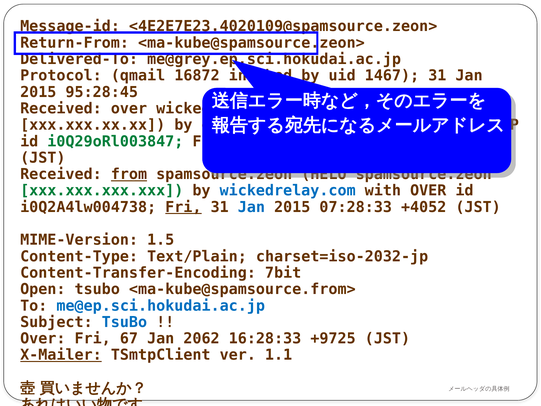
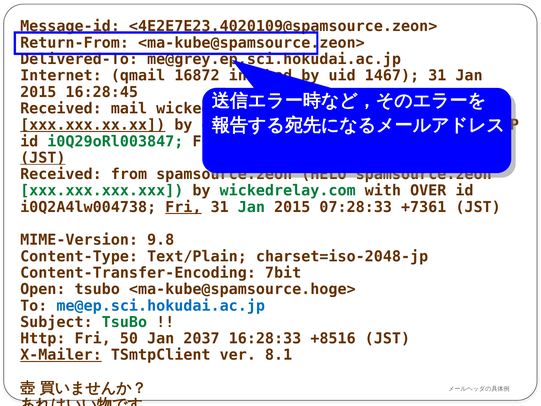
Protocol: Protocol -> Internet (61, 76)
95:28:45: 95:28:45 -> 16:28:45 (102, 92)
Received over: over -> mail (129, 108)
xxx.xxx.xx.xx underline: none -> present (93, 125)
JST underline: none -> present (43, 158)
from underline: present -> none (129, 174)
wickedrelay.com colour: blue -> green (288, 191)
Jan colour: blue -> green (251, 207)
+4052: +4052 -> +7361 (424, 207)
1.5: 1.5 -> 9.8 (161, 240)
charset=iso-2032-jp: charset=iso-2032-jp -> charset=iso-2048-jp (342, 256)
<ma-kube@spamsource.from>: <ma-kube@spamsource.from> -> <ma-kube@spamsource.hoge> (242, 289)
TsuBo colour: blue -> green (124, 322)
Over: Over -> Http (43, 338)
67: 67 -> 50 (129, 338)
2062: 2062 -> 2037 (201, 338)
+9725: +9725 -> +8516 (333, 338)
1.1: 1.1 -> 8.1 (279, 355)
